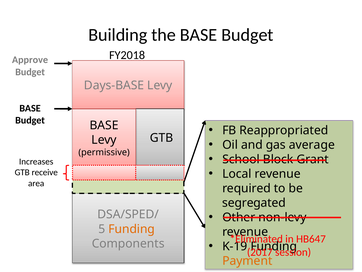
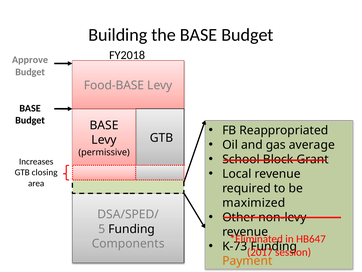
Days-BASE: Days-BASE -> Food-BASE (114, 85)
receive: receive -> closing (45, 172)
segregated: segregated -> maximized (254, 202)
Funding colour: orange -> black (132, 229)
K-19: K-19 -> K-73 (235, 246)
